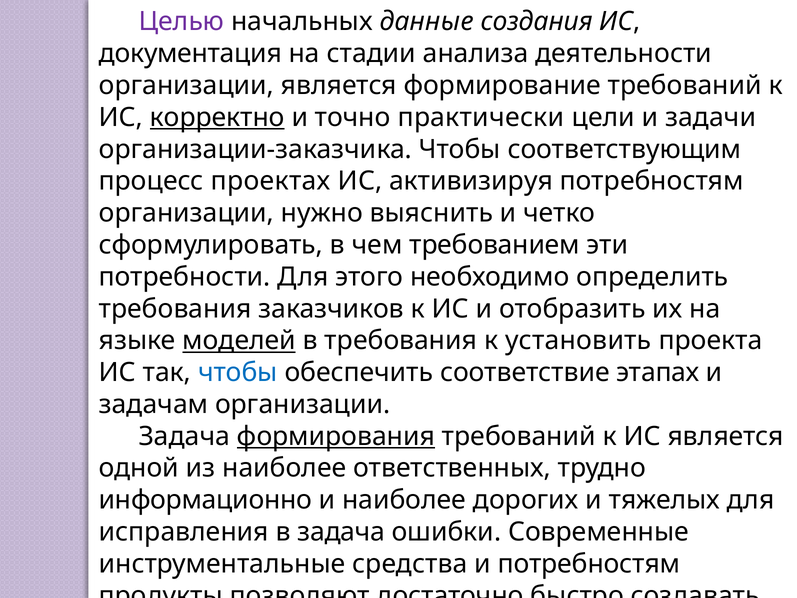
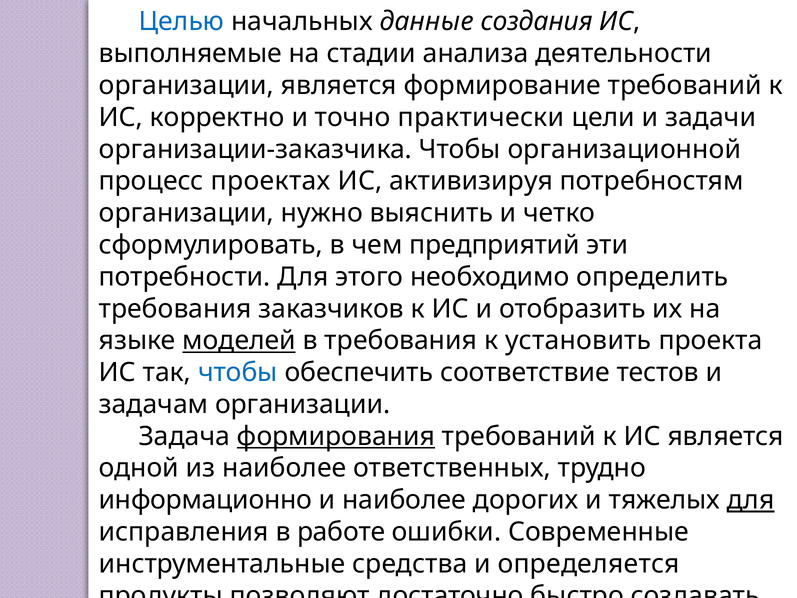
Целью colour: purple -> blue (181, 22)
документация: документация -> выполняемые (190, 54)
корректно underline: present -> none (217, 117)
соответствующим: соответствующим -> организационной (624, 149)
требованием: требованием -> предприятий (495, 245)
этапах: этапах -> тестов (658, 372)
для underline: none -> present (751, 500)
в задача: задача -> работе (341, 532)
и потребностям: потребностям -> определяется (589, 564)
